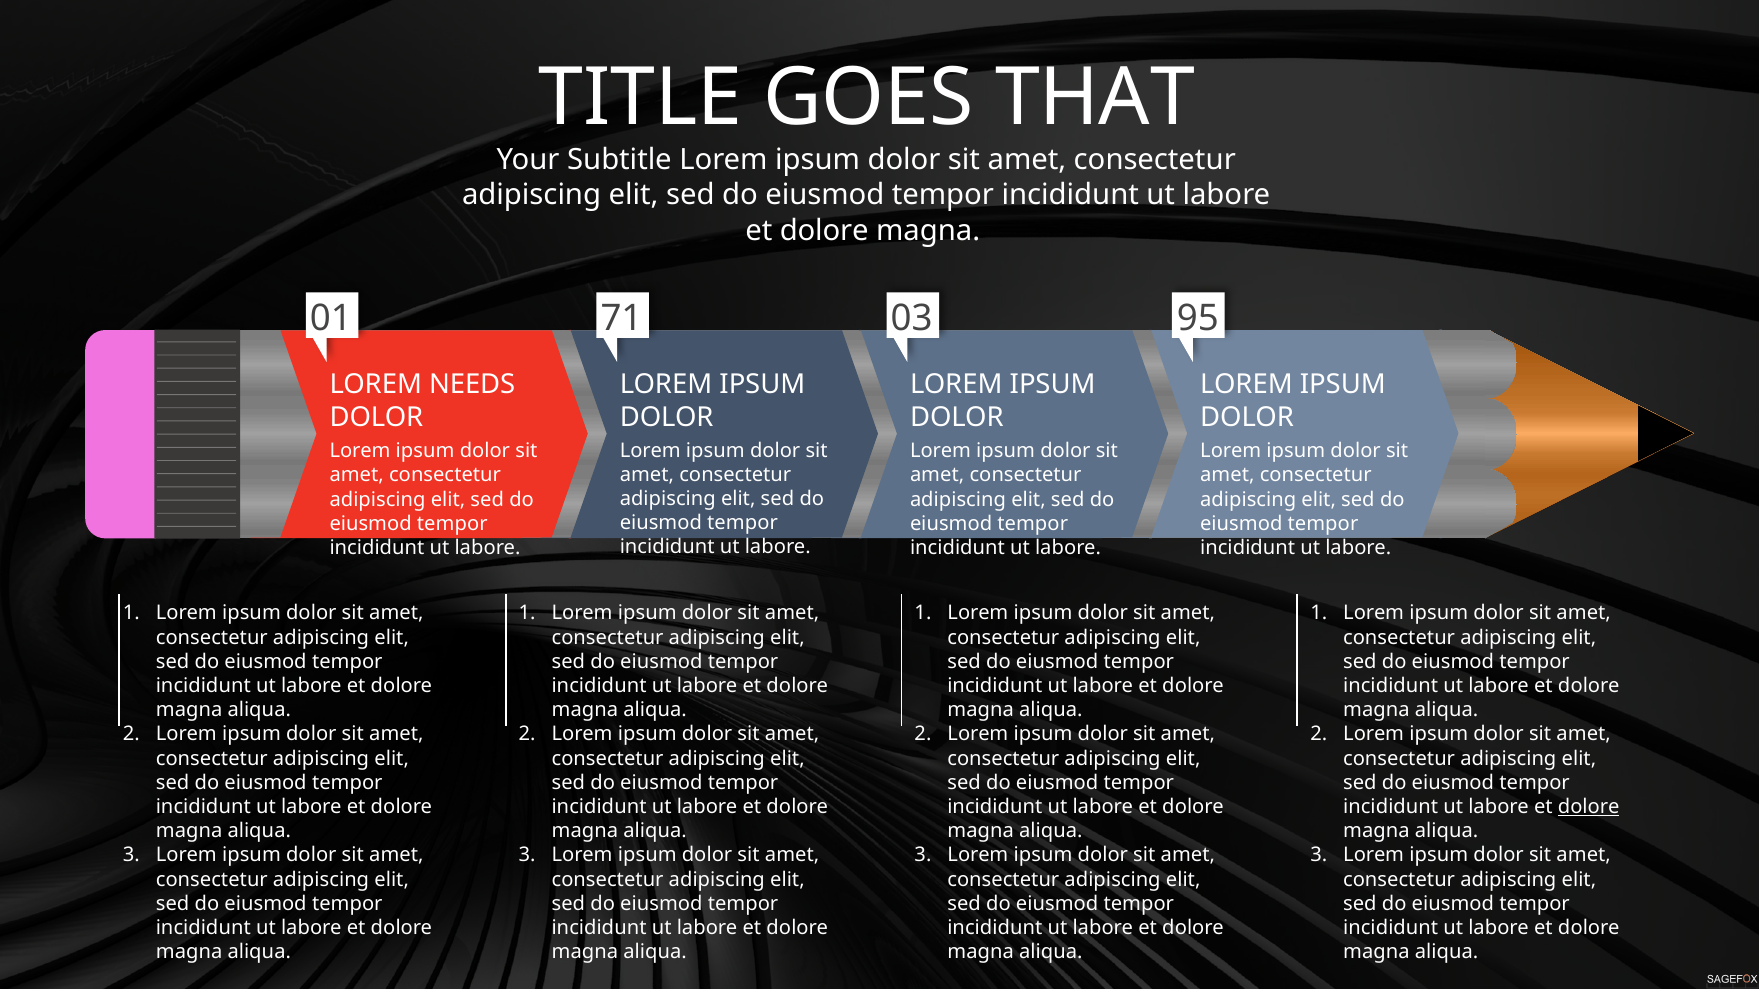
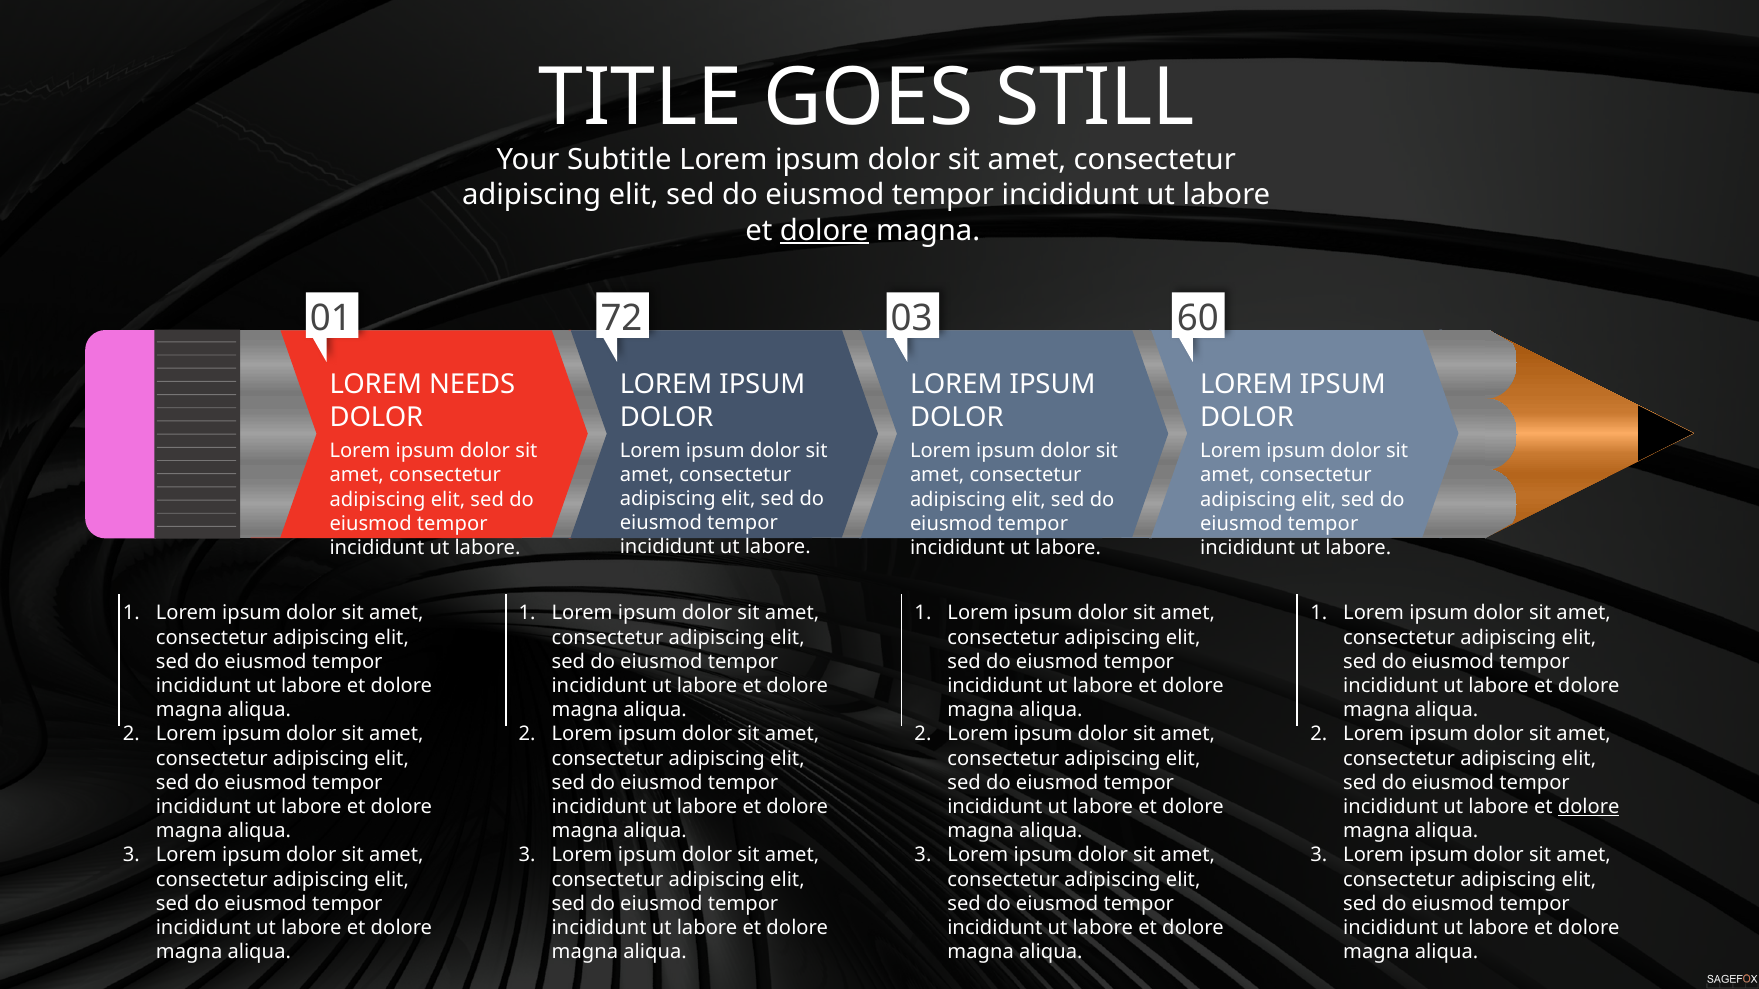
THAT: THAT -> STILL (1095, 98)
dolore underline: none -> present (824, 230)
71: 71 -> 72 (621, 319)
95: 95 -> 60 (1198, 319)
